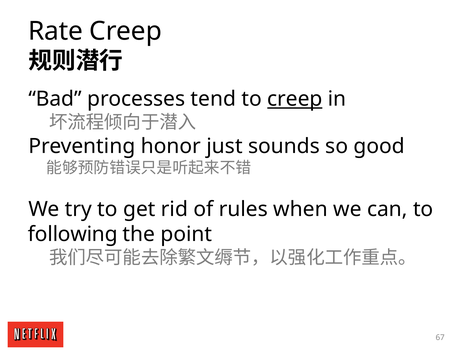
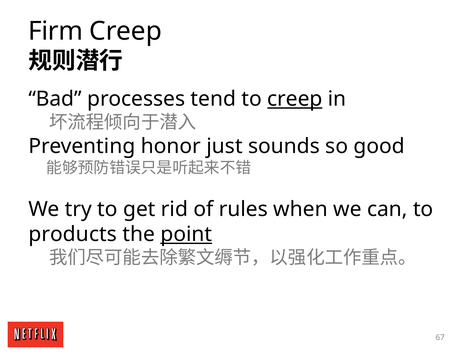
Rate: Rate -> Firm (56, 31)
following: following -> products (73, 235)
point underline: none -> present (186, 235)
